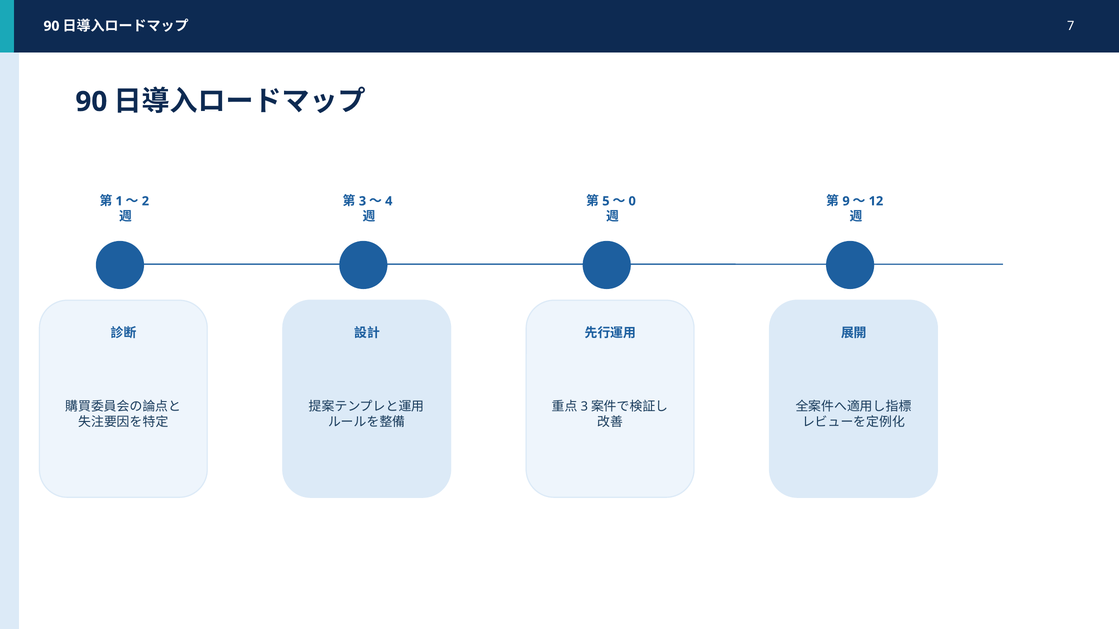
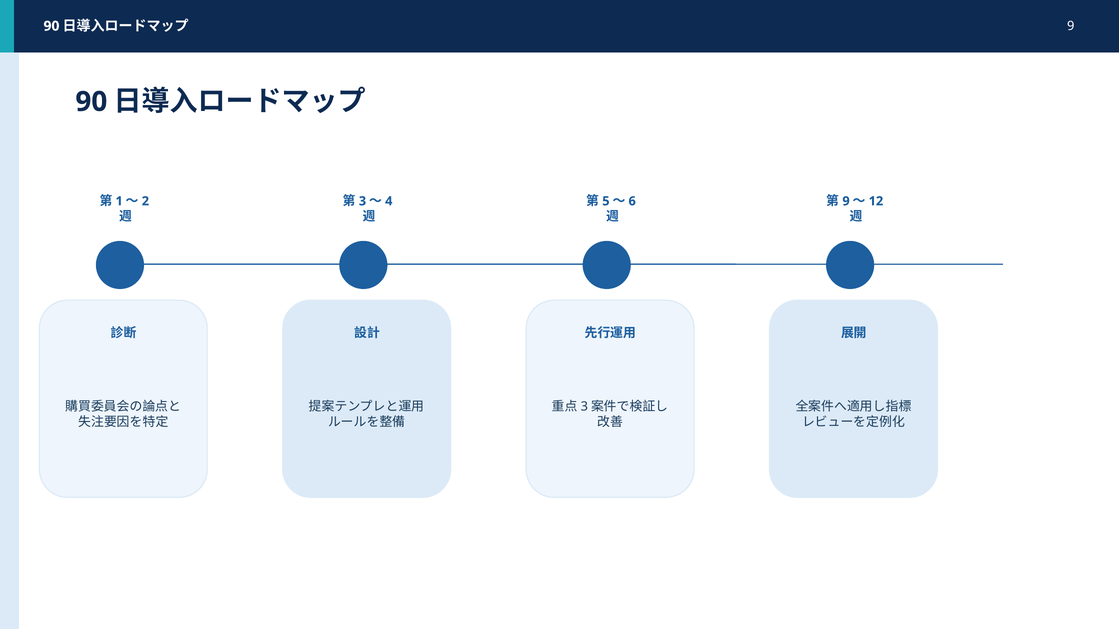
7: 7 -> 9 (1071, 26)
0: 0 -> 6 (632, 201)
